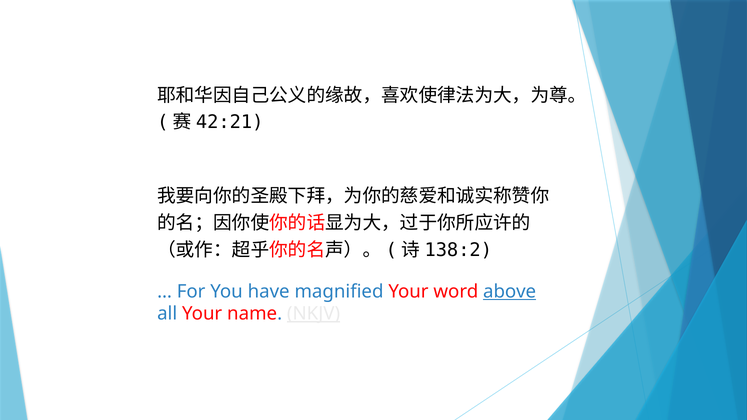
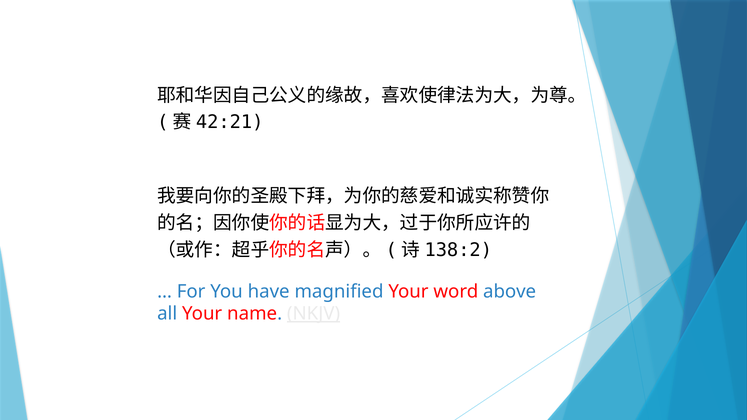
above underline: present -> none (510, 291)
